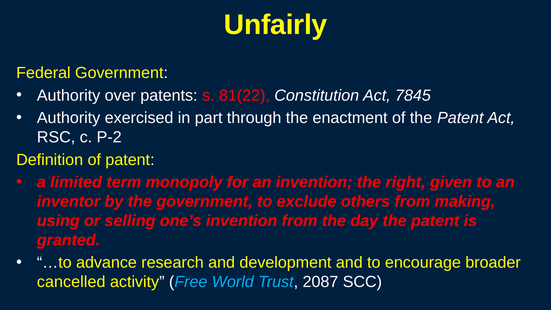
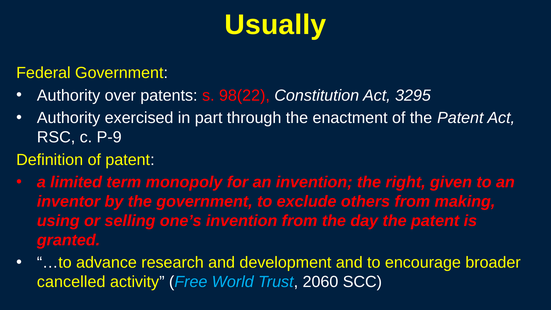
Unfairly: Unfairly -> Usually (275, 25)
81(22: 81(22 -> 98(22 (244, 95)
7845: 7845 -> 3295 (413, 95)
P-2: P-2 -> P-9 (109, 137)
2087: 2087 -> 2060 (320, 282)
